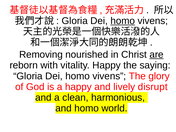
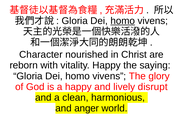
Removing: Removing -> Character (41, 55)
are underline: present -> none (156, 55)
and homo: homo -> anger (87, 108)
